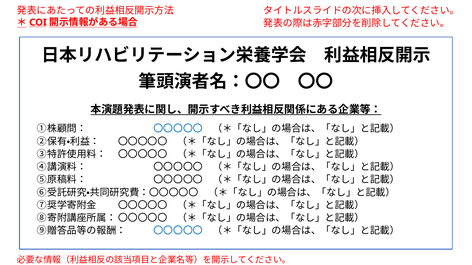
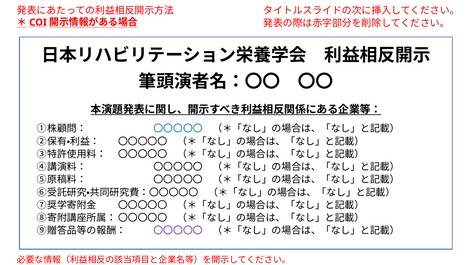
〇〇〇〇〇 colour: blue -> purple (178, 231)
